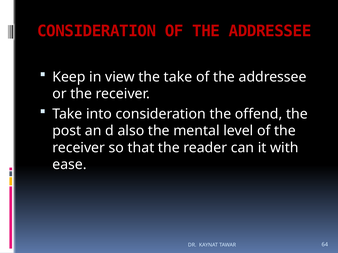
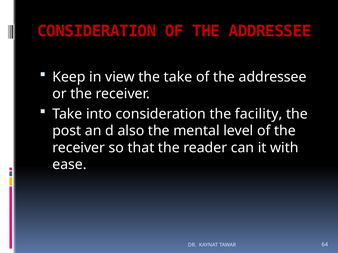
offend: offend -> facility (259, 114)
